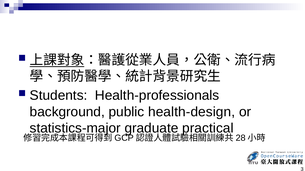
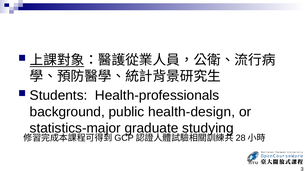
practical: practical -> studying (208, 129)
